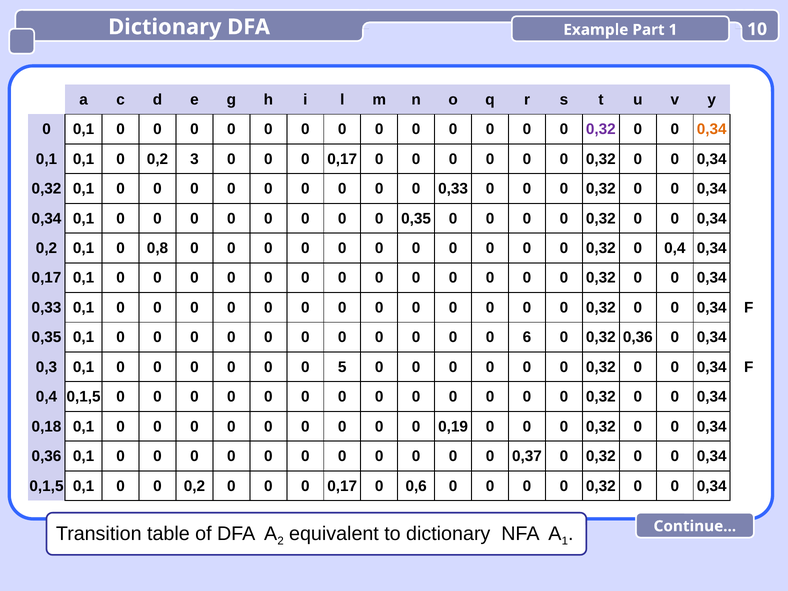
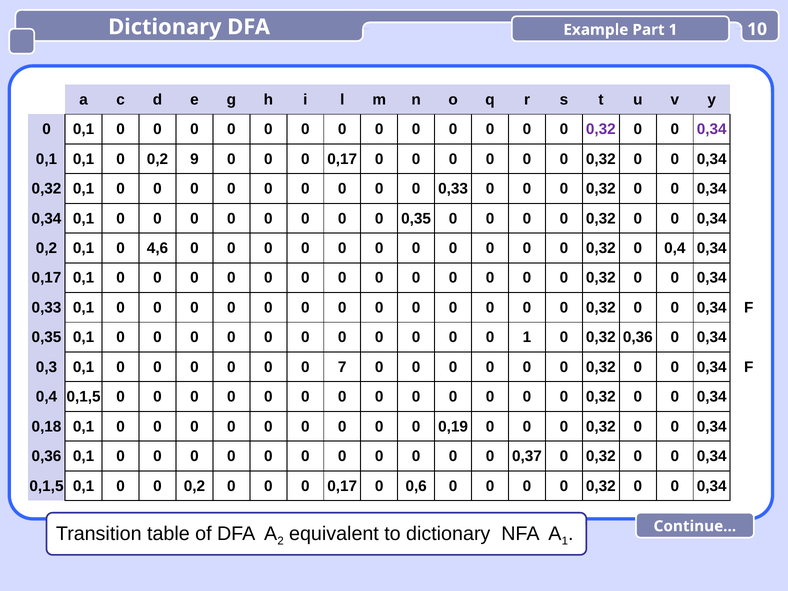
0,34 colour: orange -> purple (712, 129)
3: 3 -> 9 (194, 159)
0,8: 0,8 -> 4,6 (157, 248)
0 6: 6 -> 1 (527, 337)
5: 5 -> 7 (342, 367)
